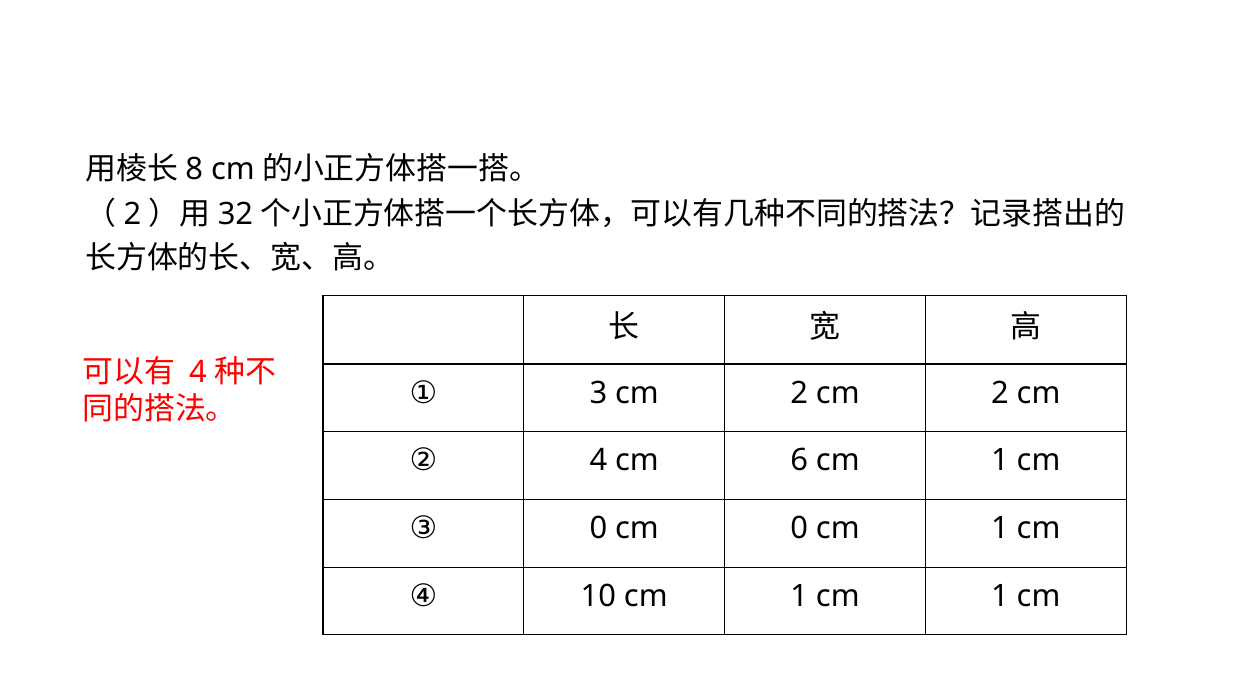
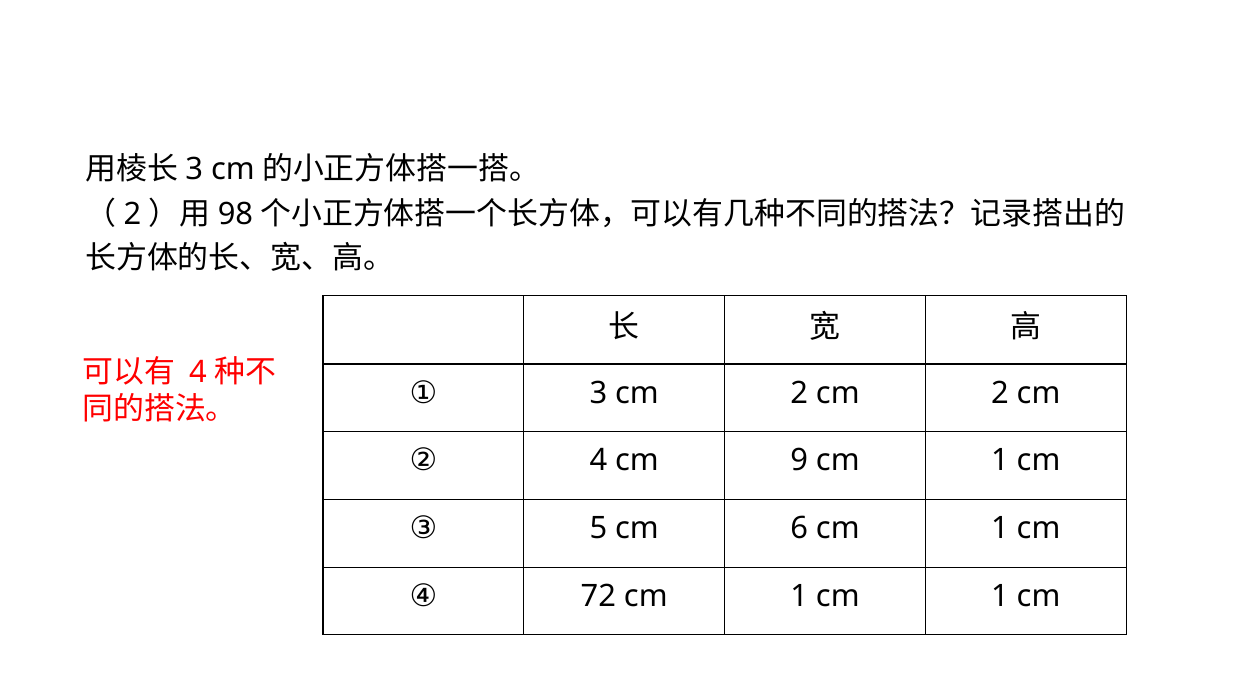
8: 8 -> 3 (194, 170)
32: 32 -> 98 (235, 214)
6: 6 -> 9 (799, 460)
③ 0: 0 -> 5 (598, 528)
cm 0: 0 -> 6 (799, 528)
10: 10 -> 72 (598, 596)
